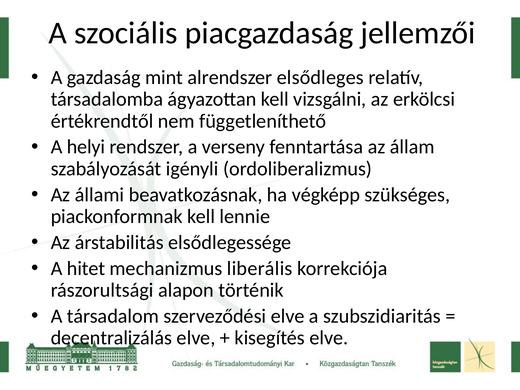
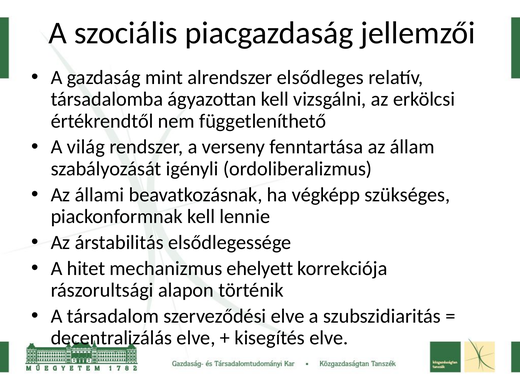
helyi: helyi -> világ (86, 147)
liberális: liberális -> ehelyett (260, 268)
